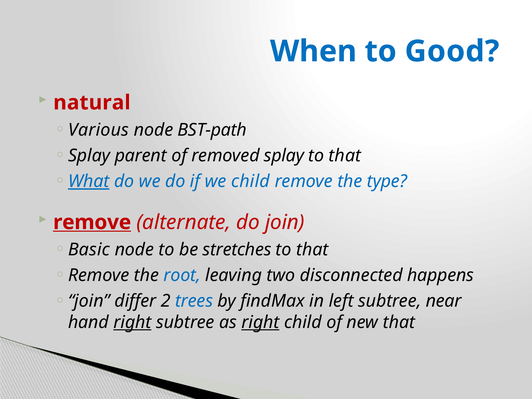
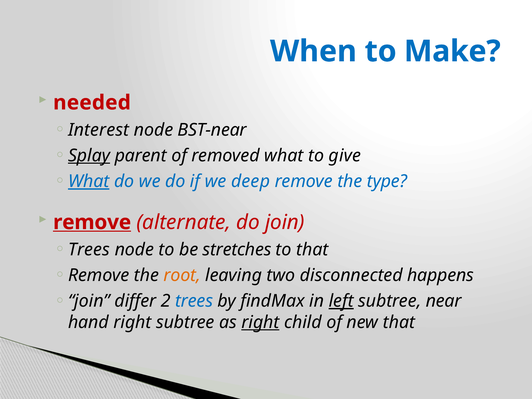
Good: Good -> Make (452, 51)
natural: natural -> needed (92, 103)
Various: Various -> Interest (99, 130)
BST-path: BST-path -> BST-near (212, 130)
Splay underline: none -> present (89, 156)
removed splay: splay -> what (284, 156)
that: that -> give (345, 156)
we child: child -> deep (251, 181)
Basic: Basic -> Trees (89, 250)
root colour: blue -> orange (182, 275)
left underline: none -> present (341, 301)
right underline: present -> none (132, 322)
